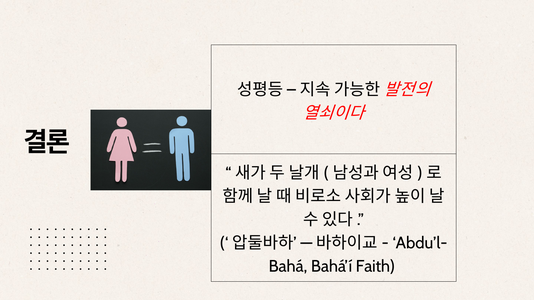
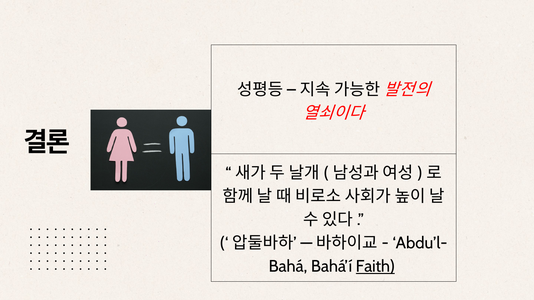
Faith underline: none -> present (375, 267)
